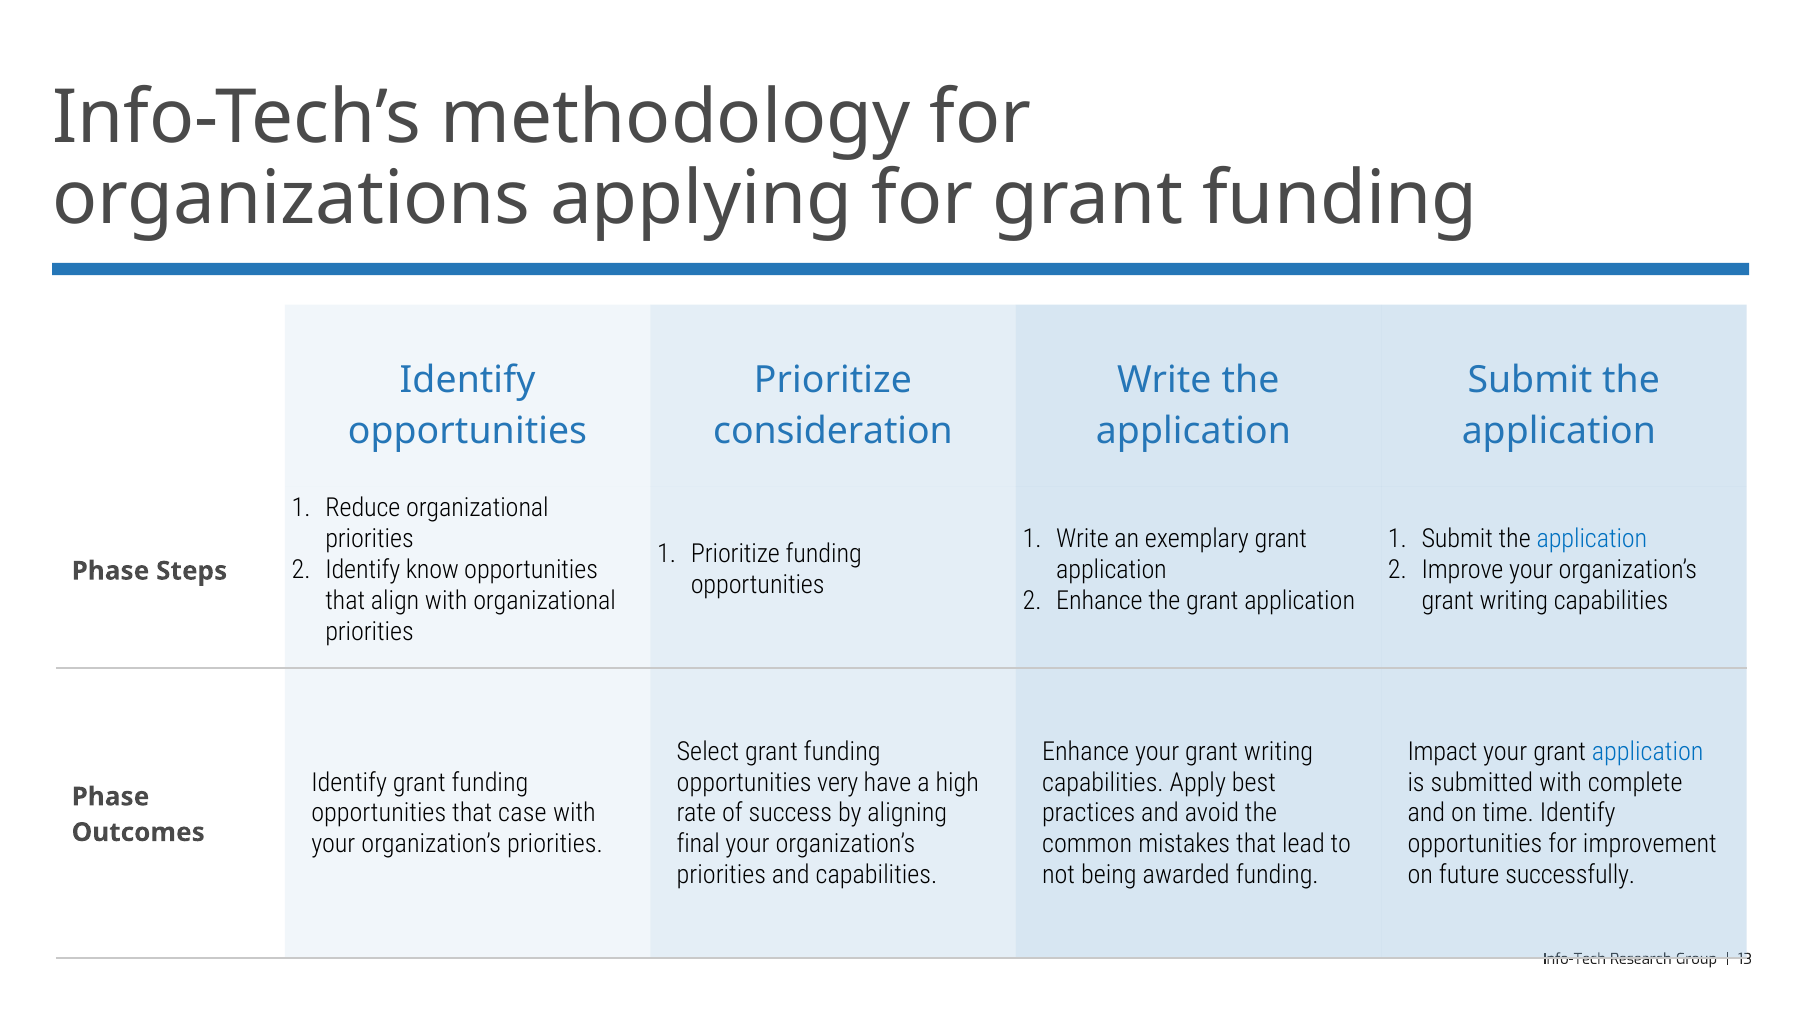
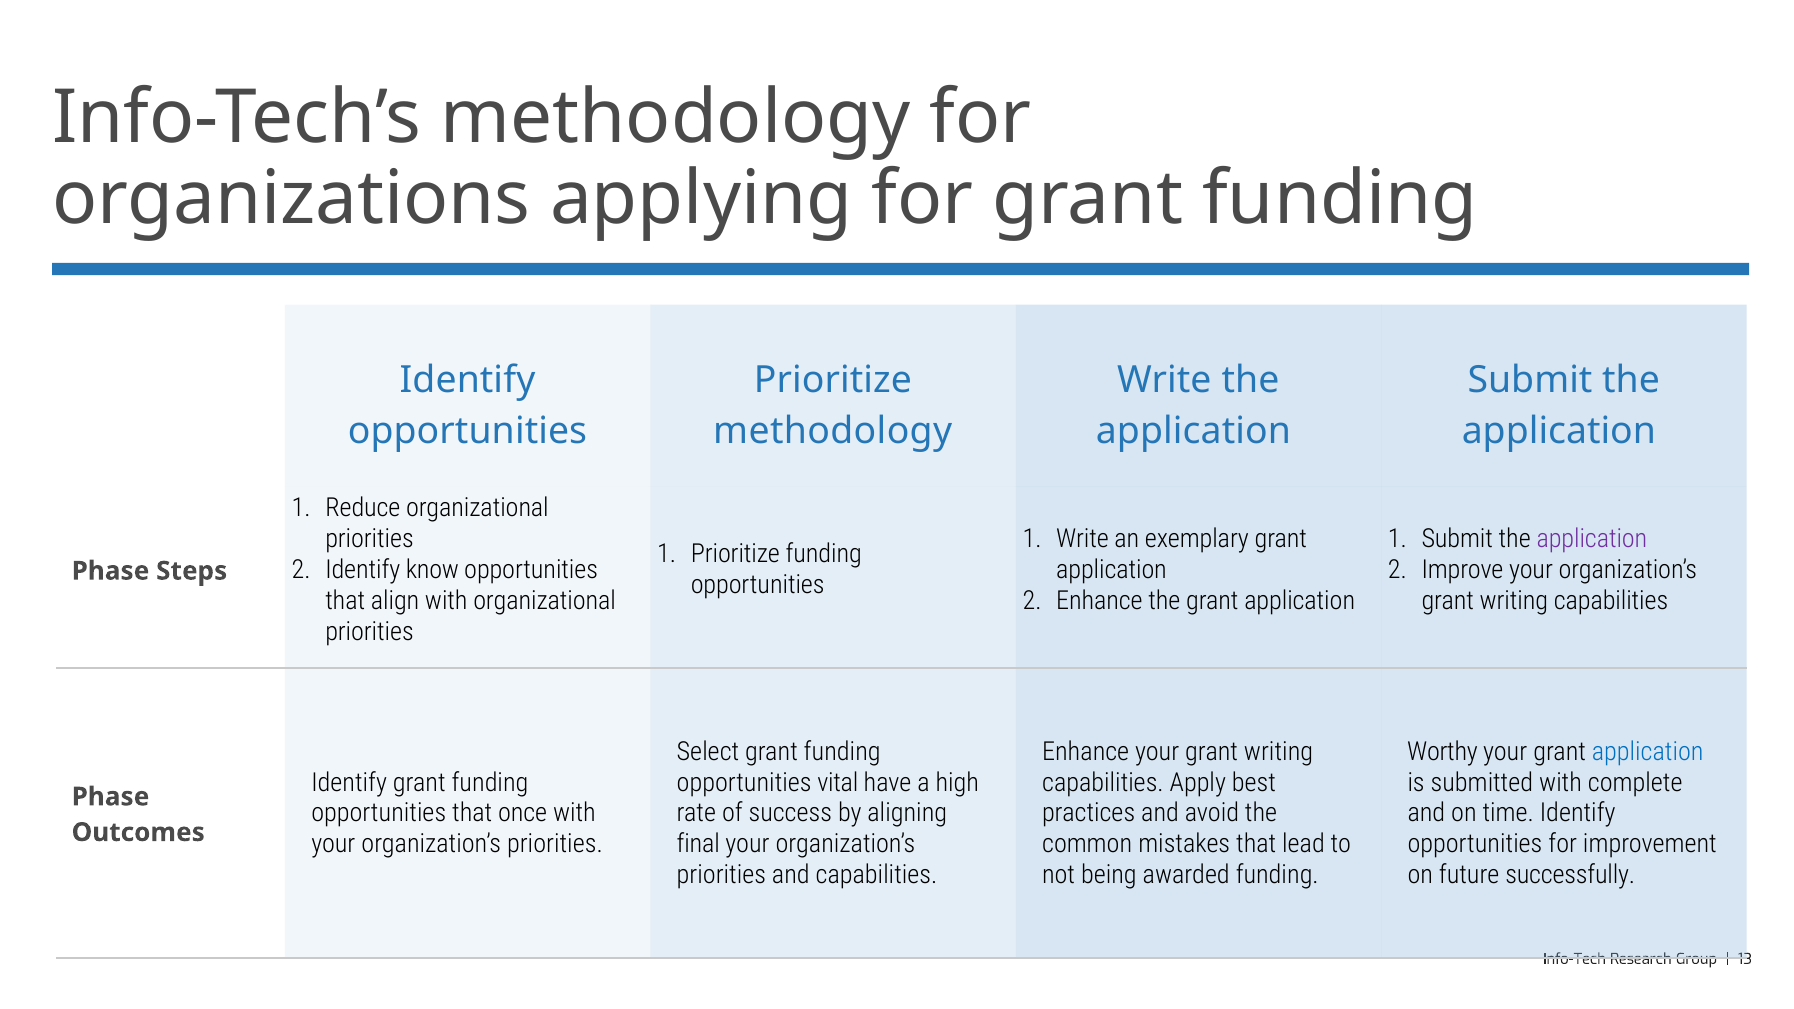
consideration: consideration -> methodology (833, 431)
application colour: blue -> purple (1592, 539)
Impact: Impact -> Worthy (1442, 751)
very: very -> vital (838, 782)
case: case -> once (523, 813)
